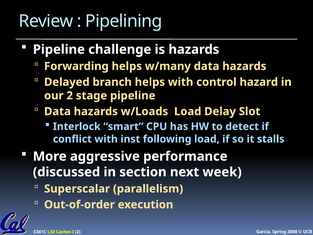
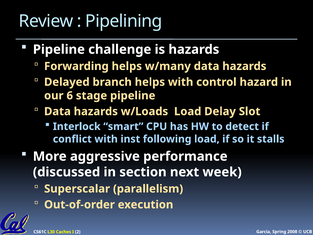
our 2: 2 -> 6 (70, 96)
